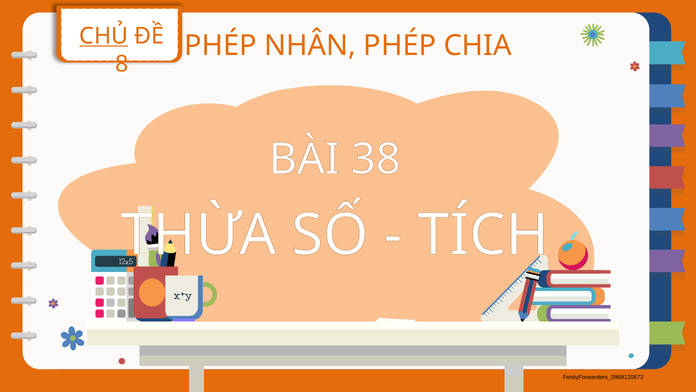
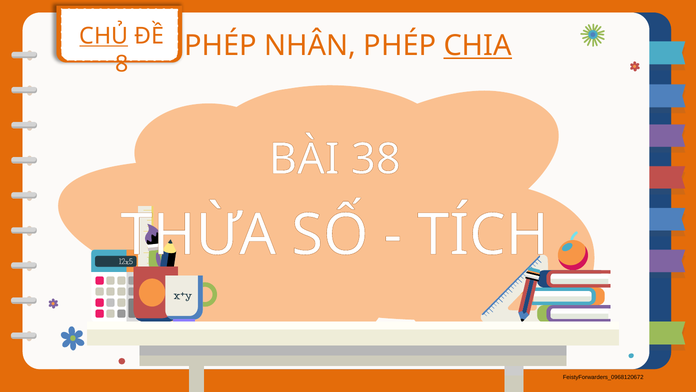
CHIA underline: none -> present (478, 46)
